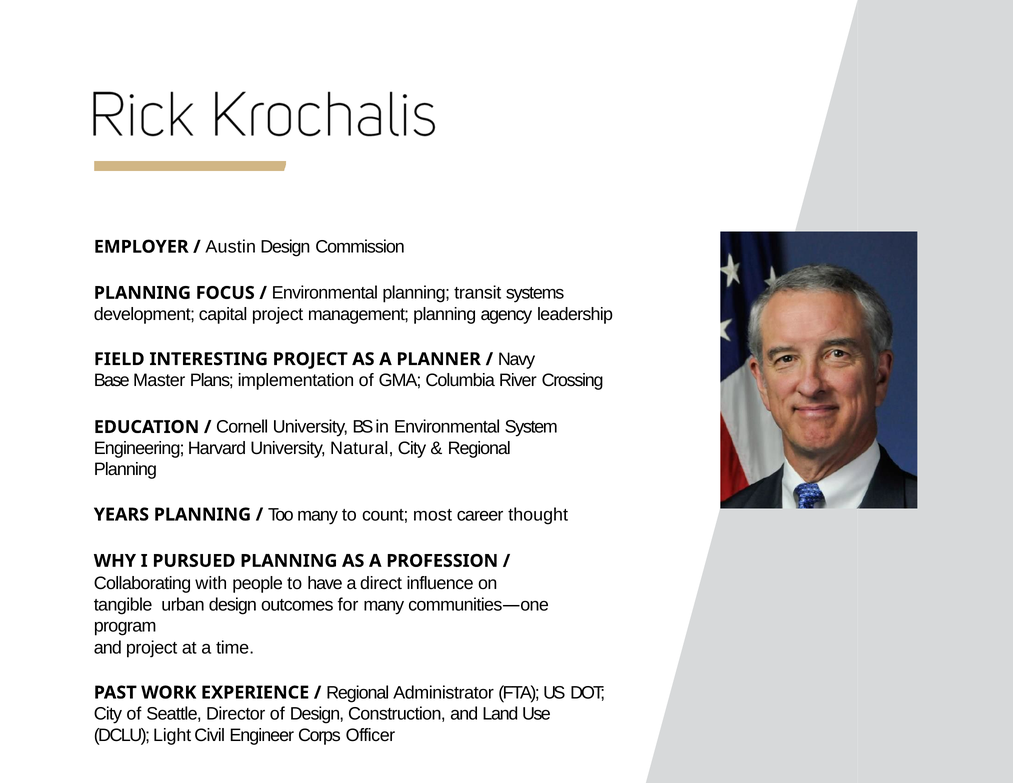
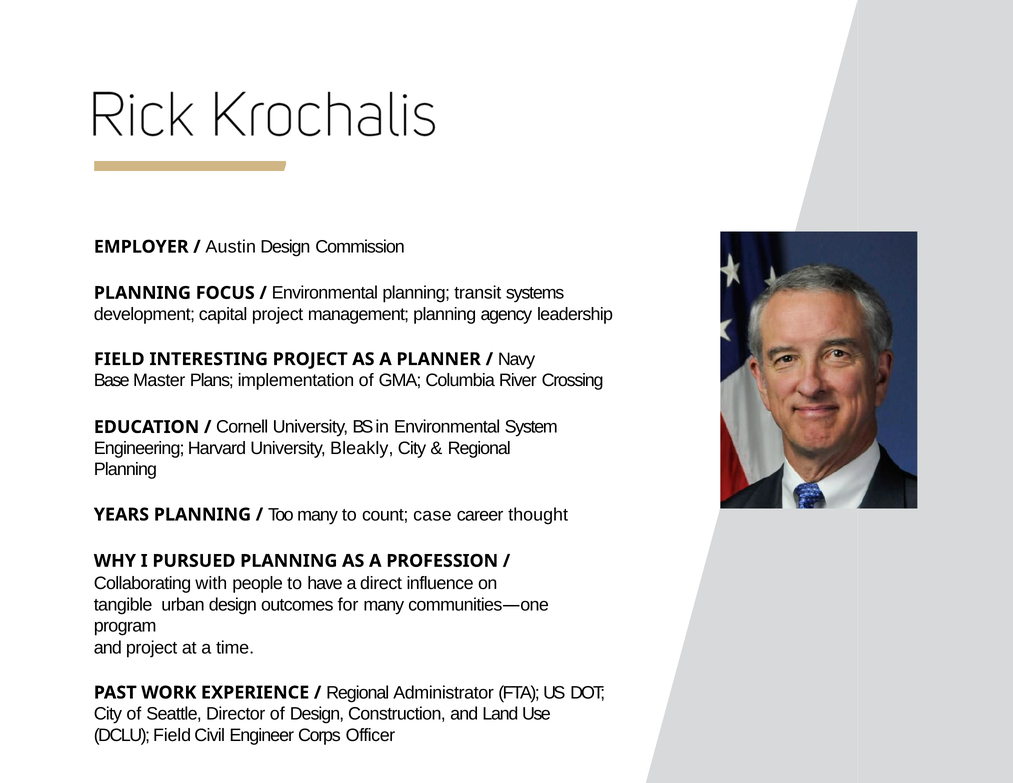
Natural: Natural -> Bleakly (362, 448)
most: most -> case (432, 514)
DCLU Light: Light -> Field (172, 735)
